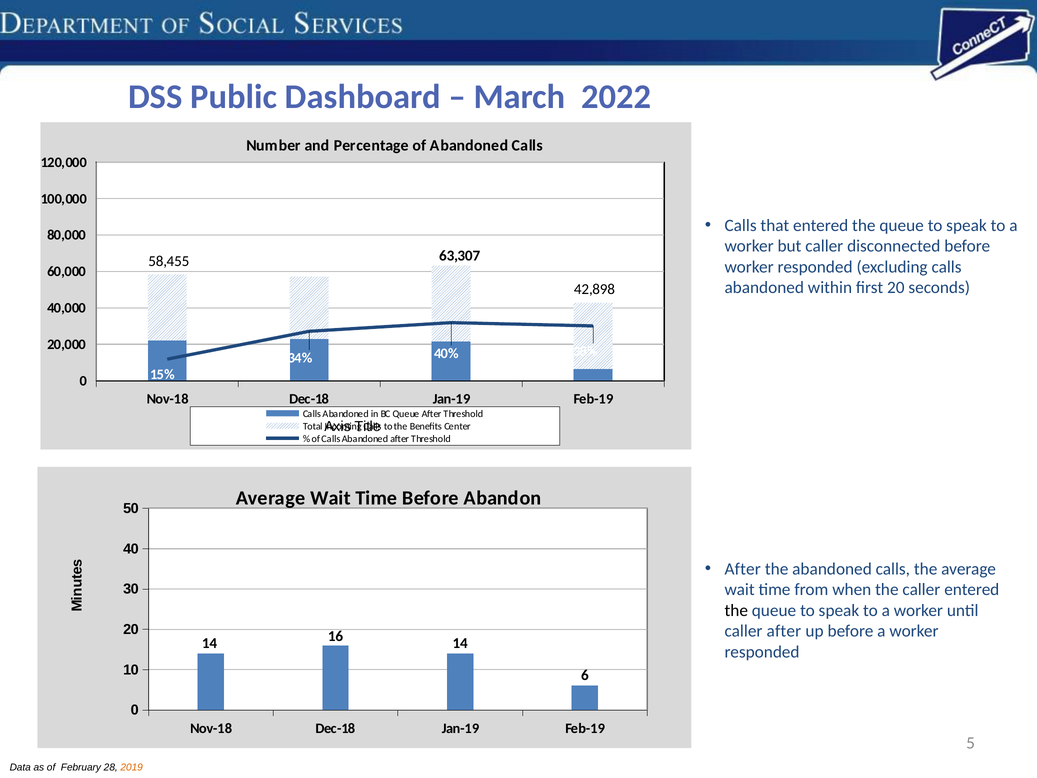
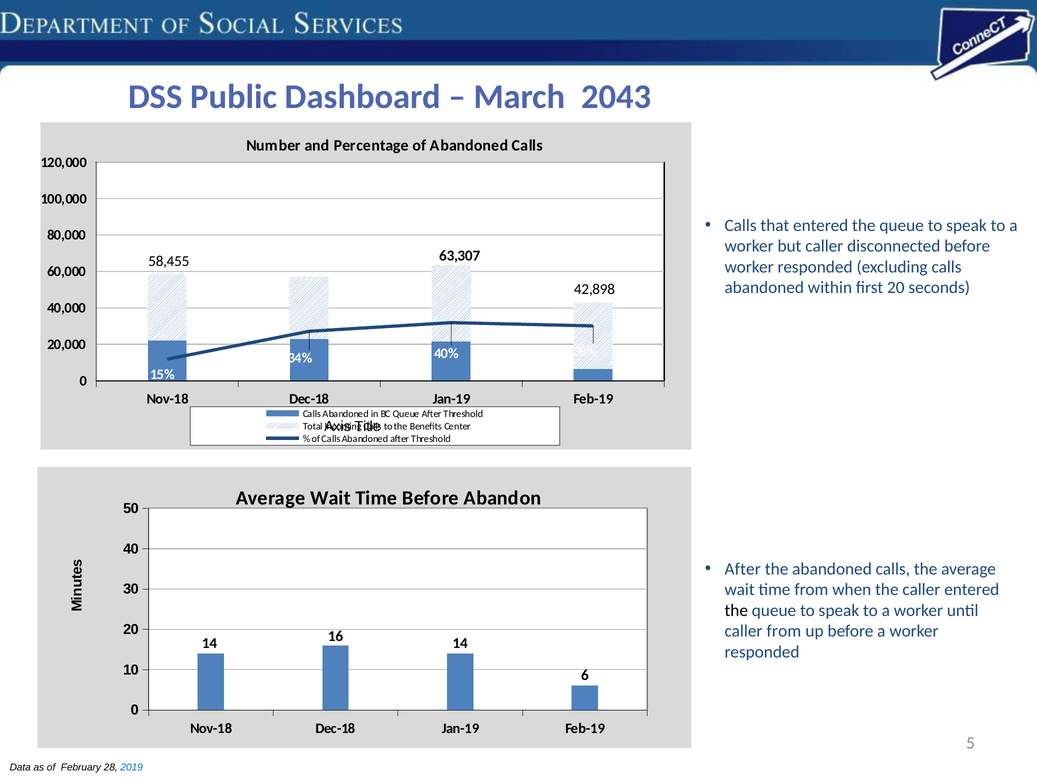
2022: 2022 -> 2043 (616, 97)
caller after: after -> from (784, 631)
2019 colour: orange -> blue (132, 767)
